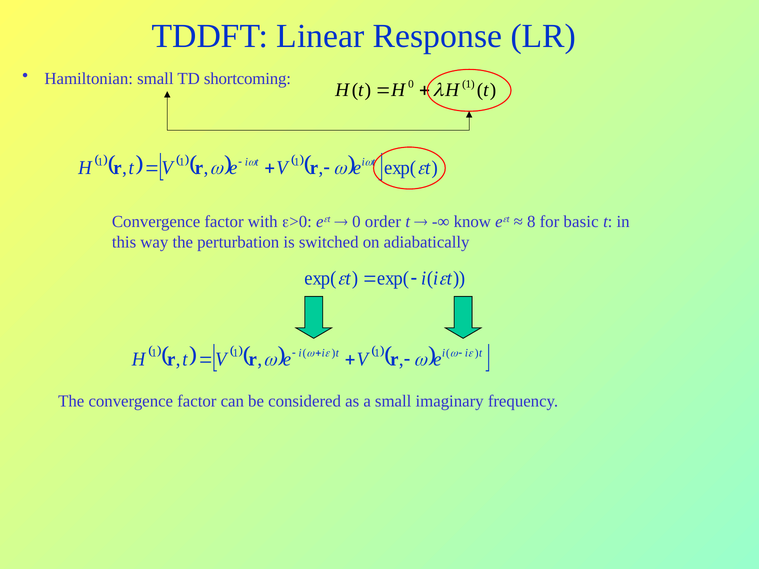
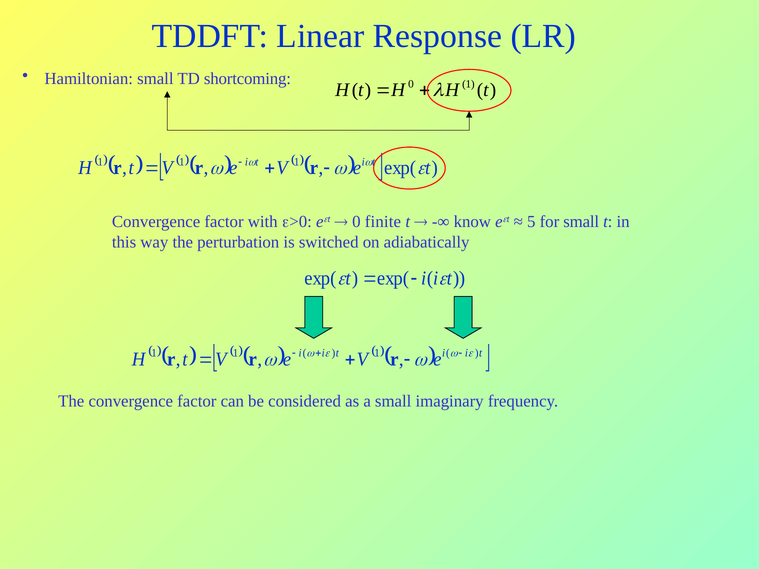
order: order -> finite (383, 222)
8: 8 -> 5 (531, 222)
for basic: basic -> small (581, 222)
